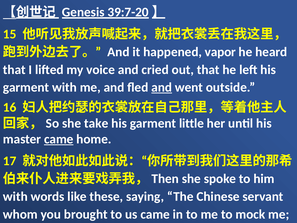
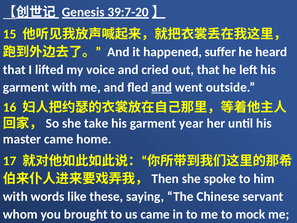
vapor: vapor -> suffer (220, 52)
little: little -> year (191, 123)
came underline: present -> none (59, 139)
